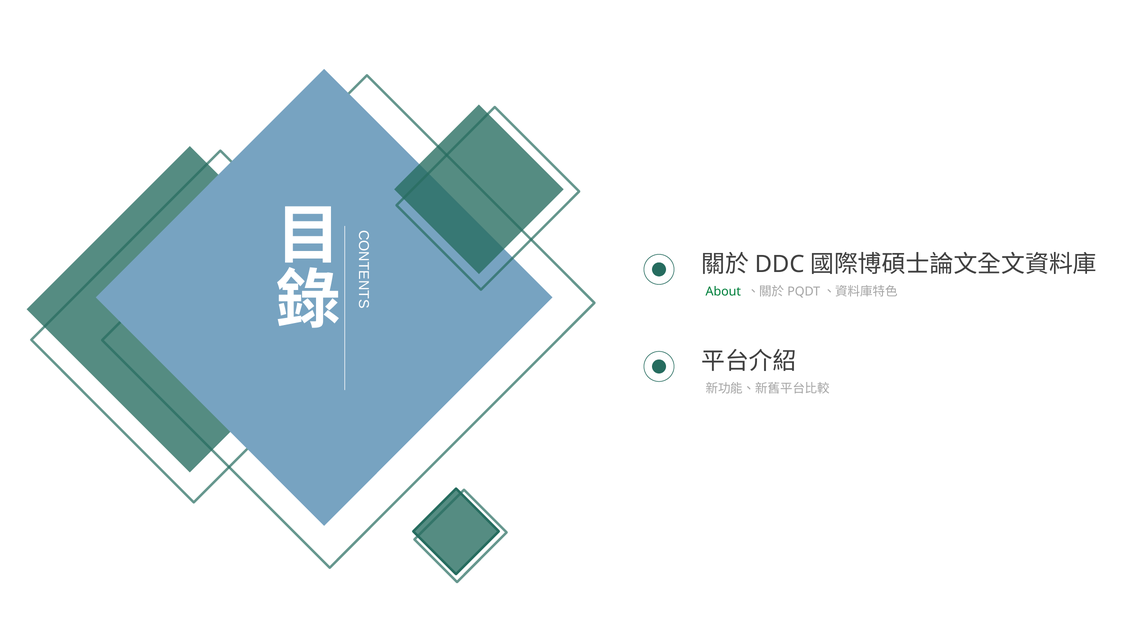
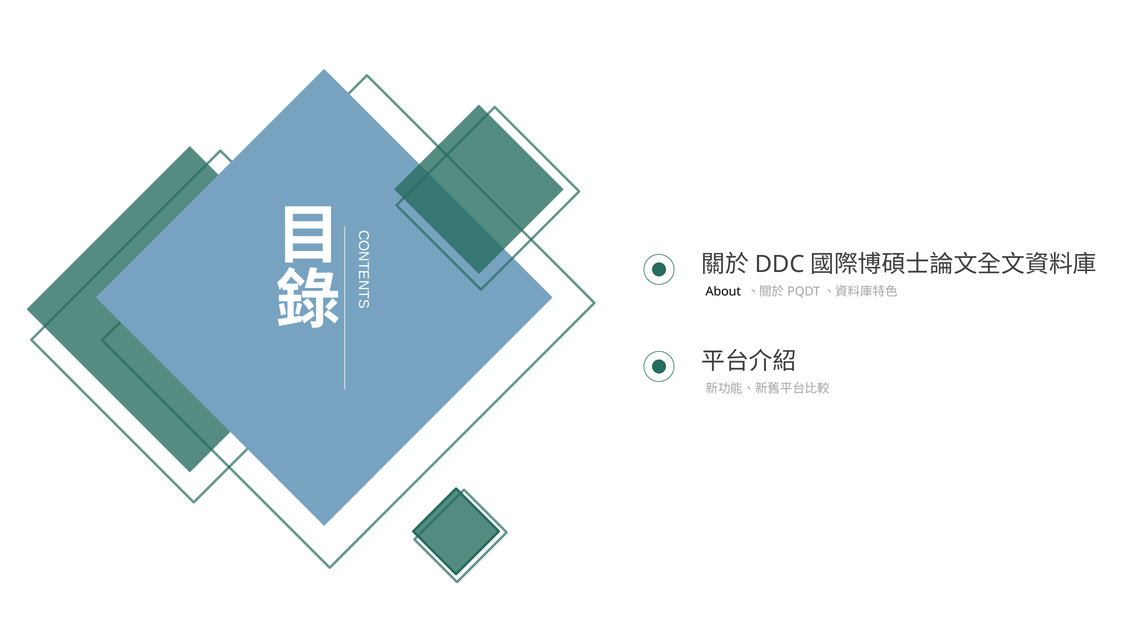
About colour: green -> black (723, 292)
